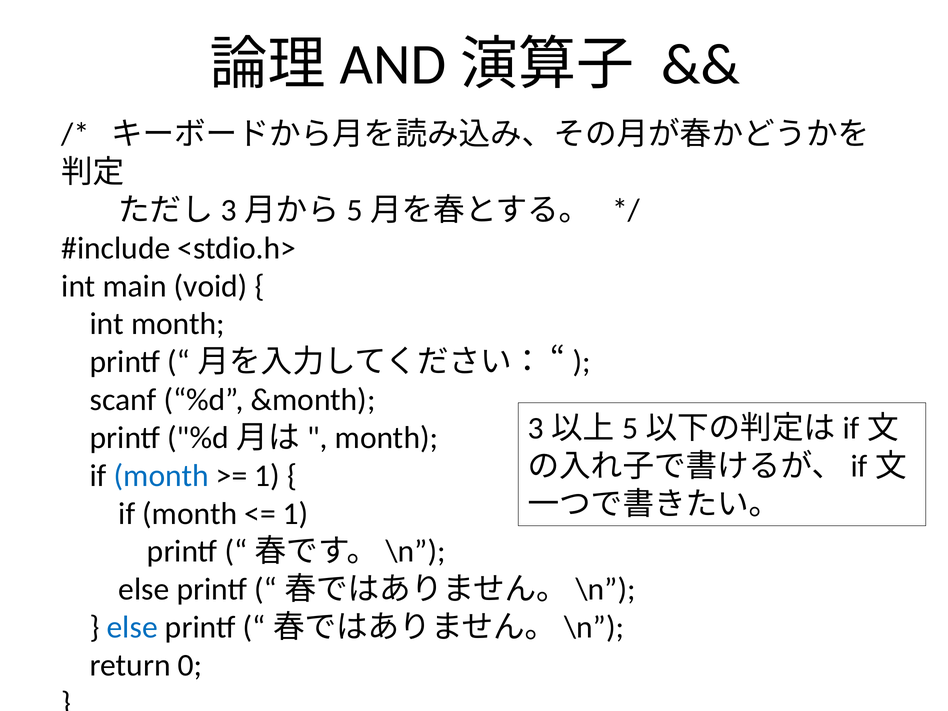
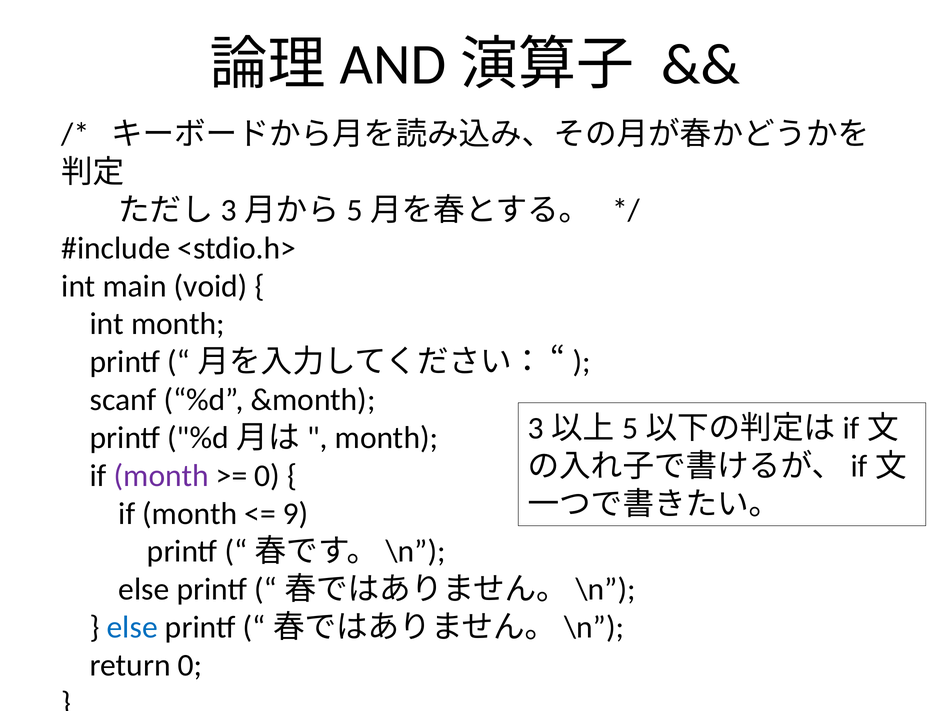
month colour: blue -> purple (161, 476)
1: 1 -> 0 (267, 476)
1: 1 -> 9 (296, 514)
